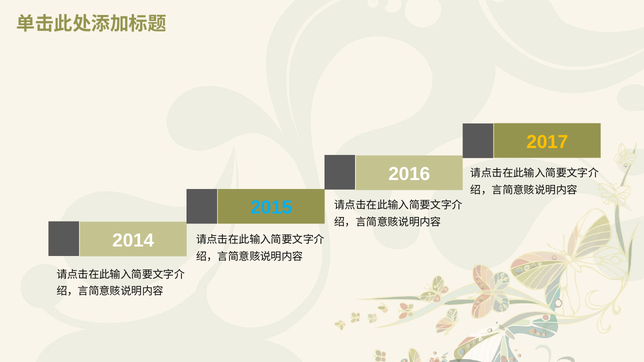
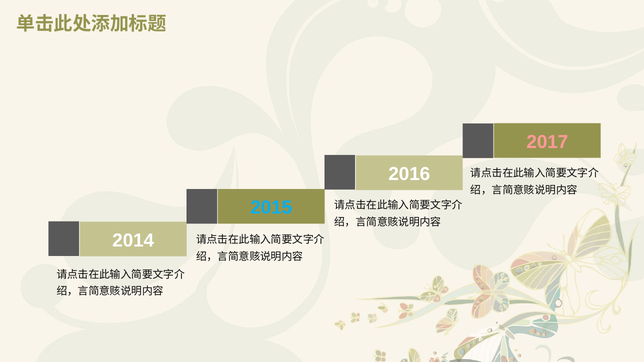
2017 colour: yellow -> pink (547, 142)
